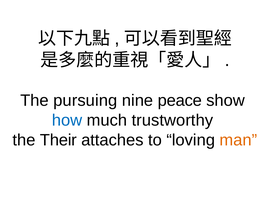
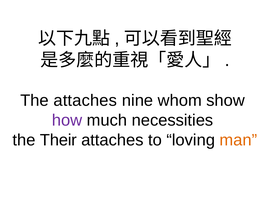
The pursuing: pursuing -> attaches (85, 101)
peace: peace -> whom (180, 101)
how colour: blue -> purple (67, 121)
trustworthy: trustworthy -> necessities (172, 121)
